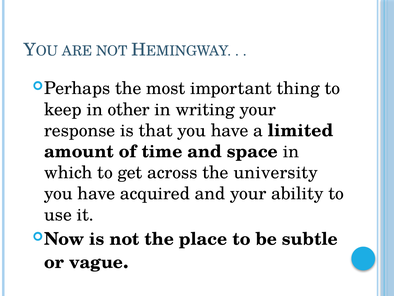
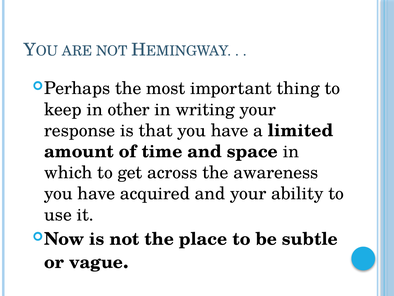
university: university -> awareness (276, 172)
